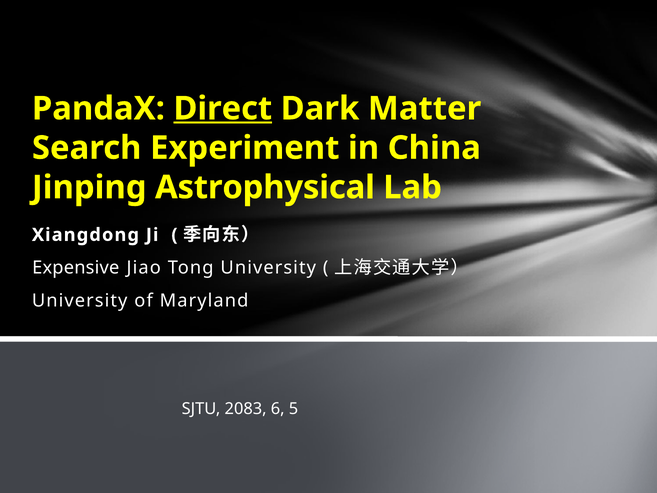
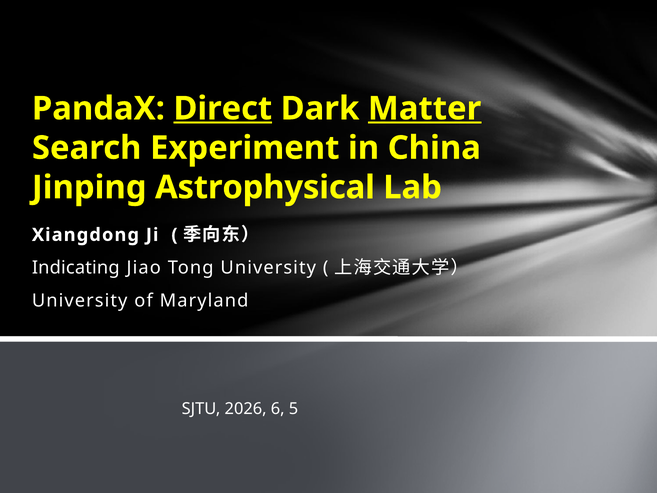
Matter underline: none -> present (425, 108)
Expensive: Expensive -> Indicating (76, 268)
2083: 2083 -> 2026 (246, 408)
